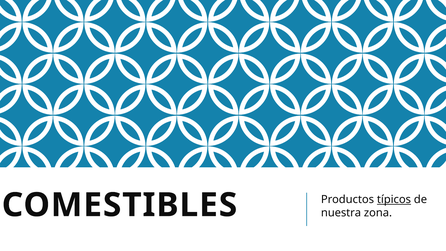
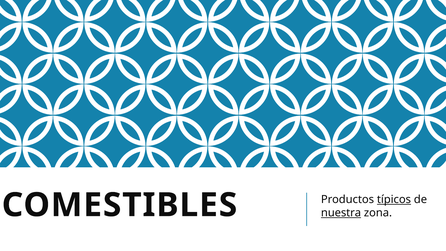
nuestra underline: none -> present (341, 213)
